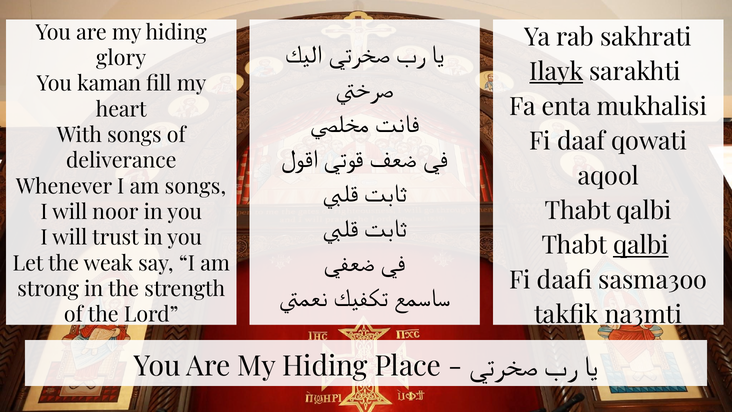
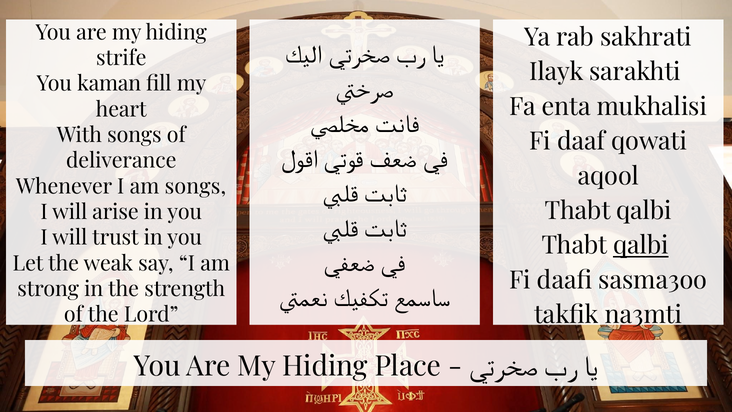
glory: glory -> strife (121, 58)
Ilayk underline: present -> none (556, 72)
noor: noor -> arise (115, 212)
